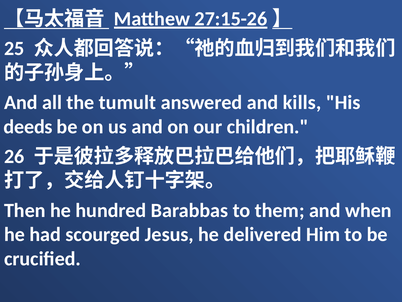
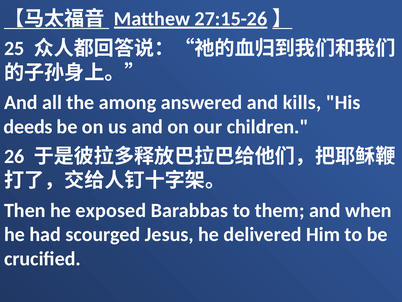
tumult: tumult -> among (128, 102)
hundred: hundred -> exposed (111, 210)
